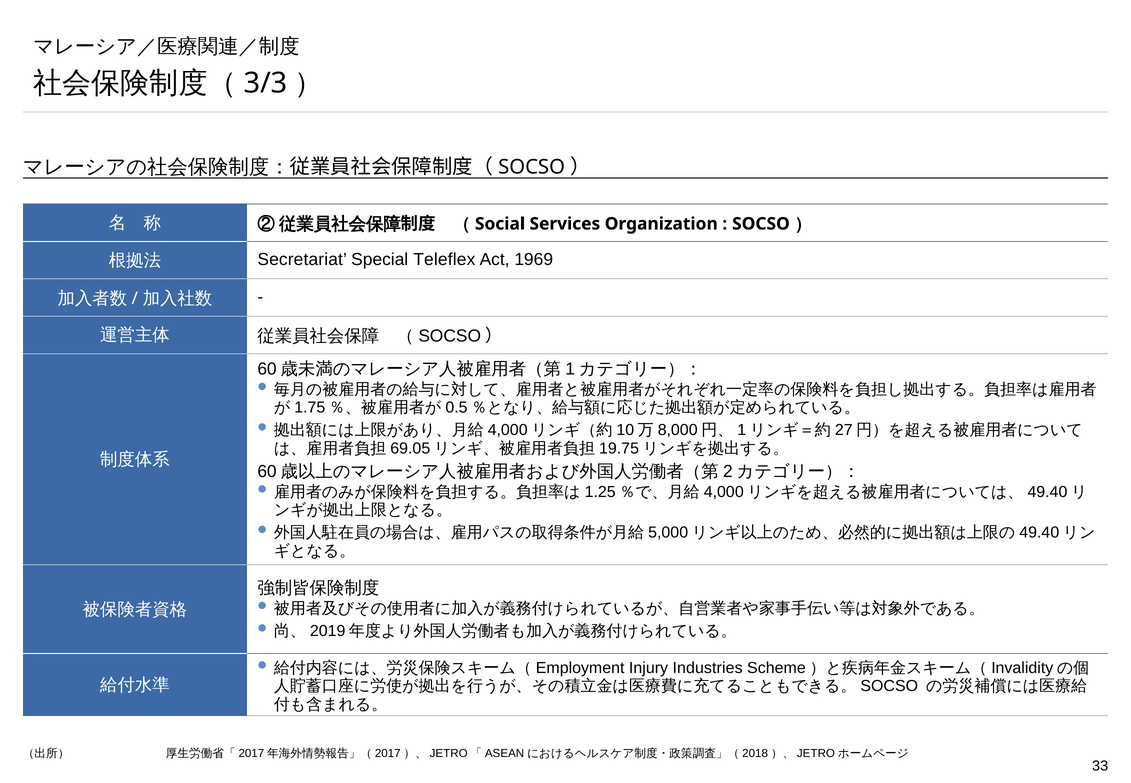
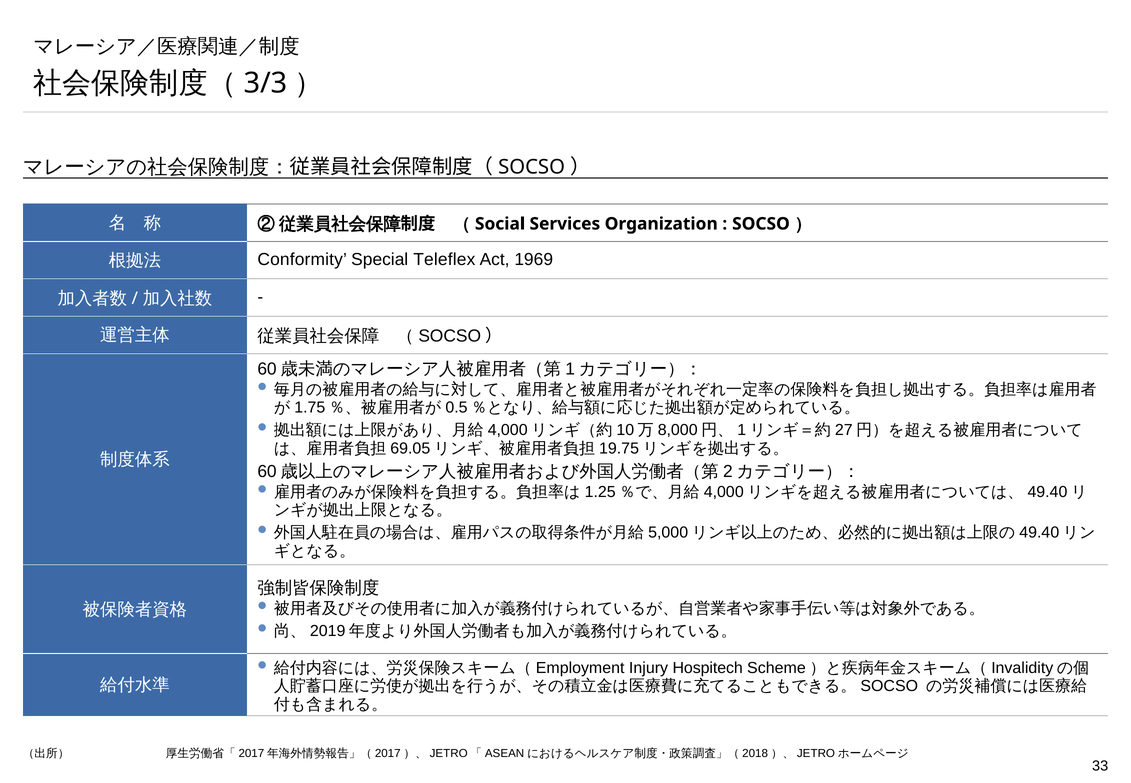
Secretariat: Secretariat -> Conformity (302, 260)
Industries: Industries -> Hospitech (708, 668)
